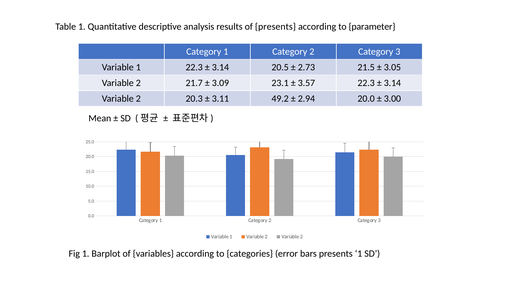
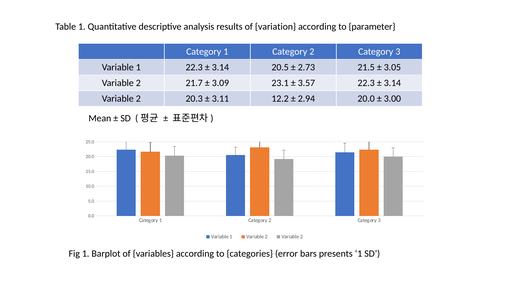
of presents: presents -> variation (275, 27)
49.2: 49.2 -> 12.2 (280, 99)
